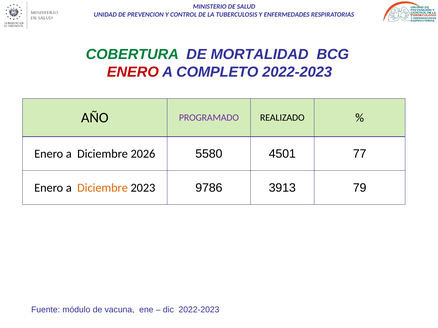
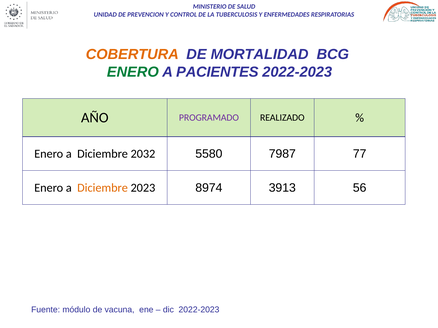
COBERTURA colour: green -> orange (132, 55)
ENERO colour: red -> green (133, 72)
COMPLETO: COMPLETO -> PACIENTES (217, 72)
2026: 2026 -> 2032 (143, 154)
4501: 4501 -> 7987 (282, 154)
9786: 9786 -> 8974 (209, 188)
79: 79 -> 56 (360, 188)
